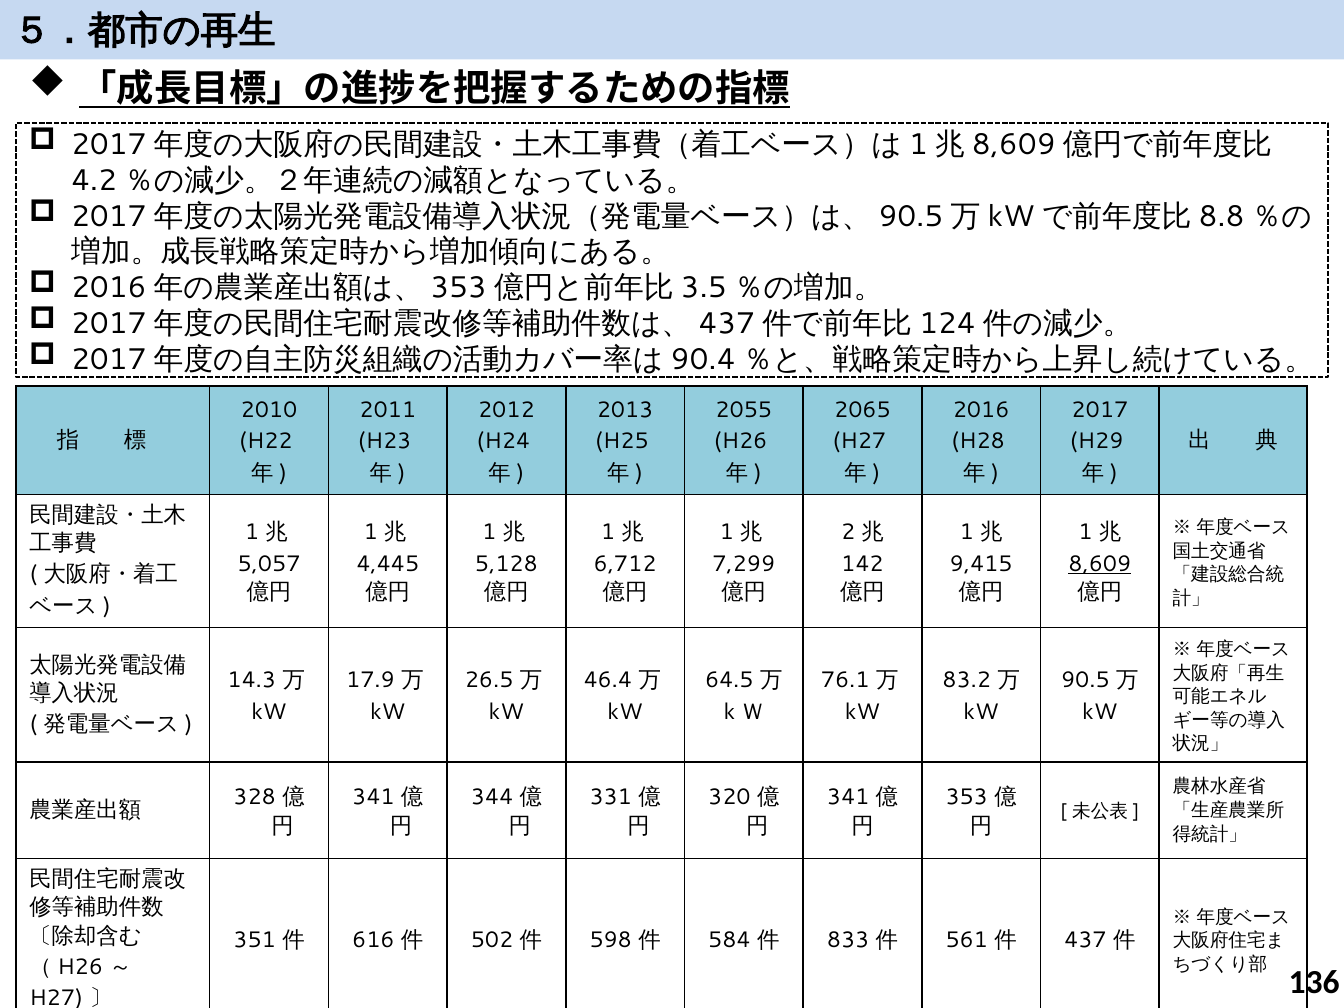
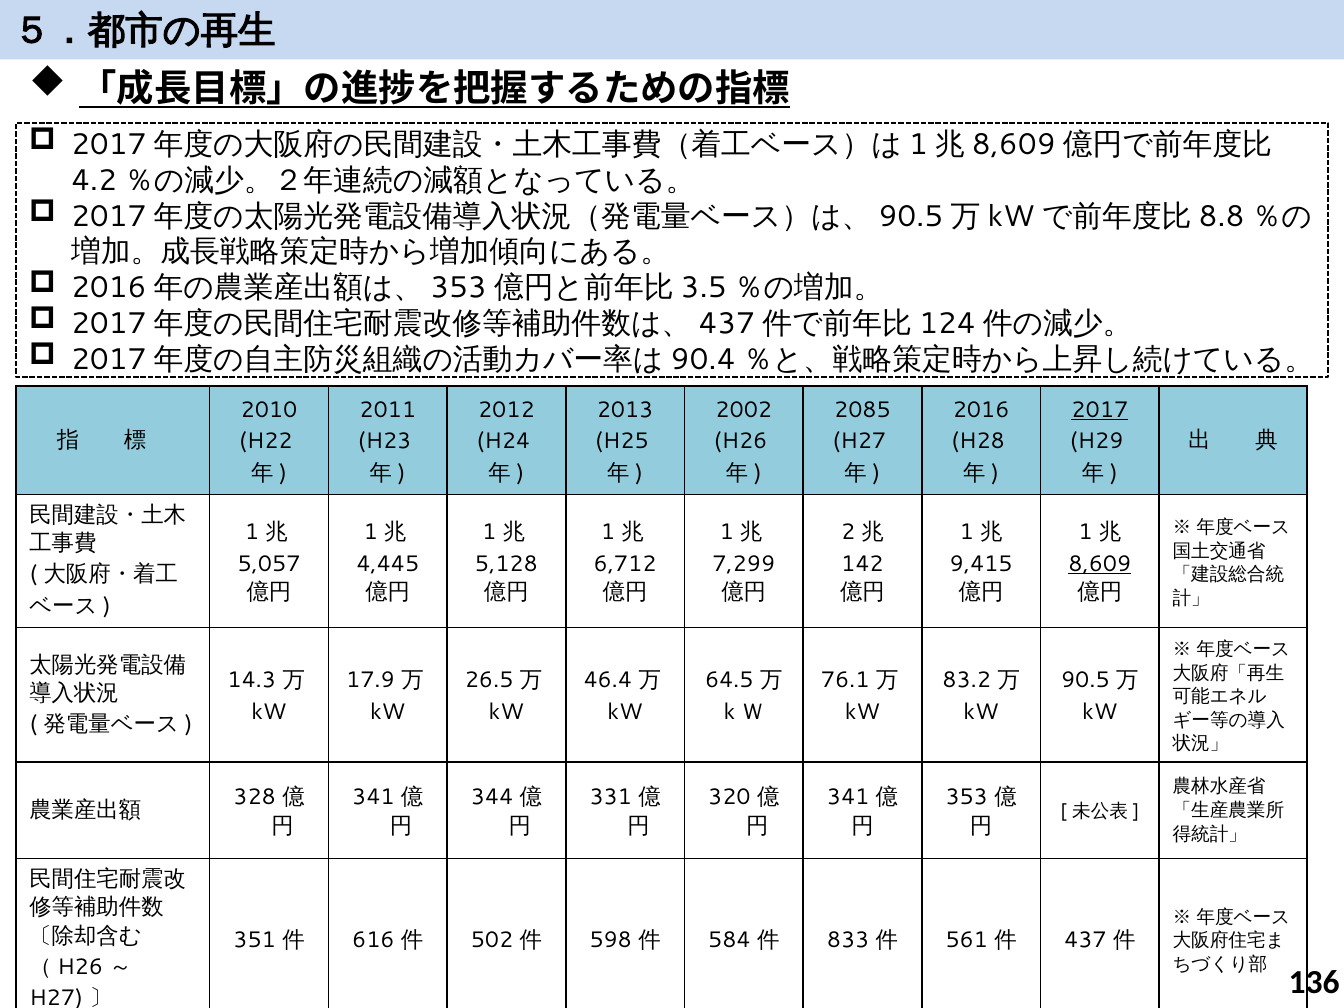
2055: 2055 -> 2002 (744, 410)
2065: 2065 -> 2085 (862, 410)
2017 underline: none -> present (1100, 410)
